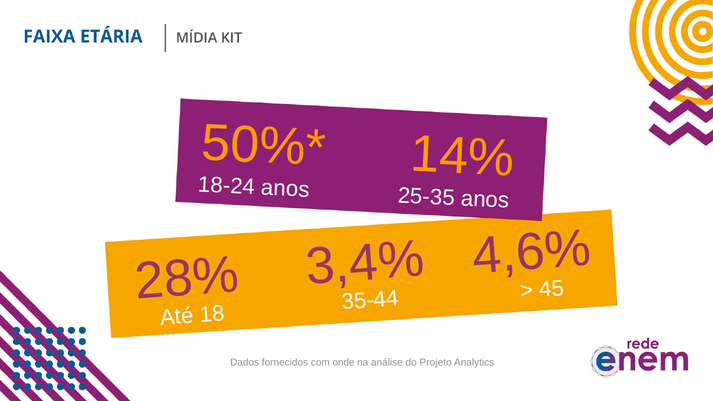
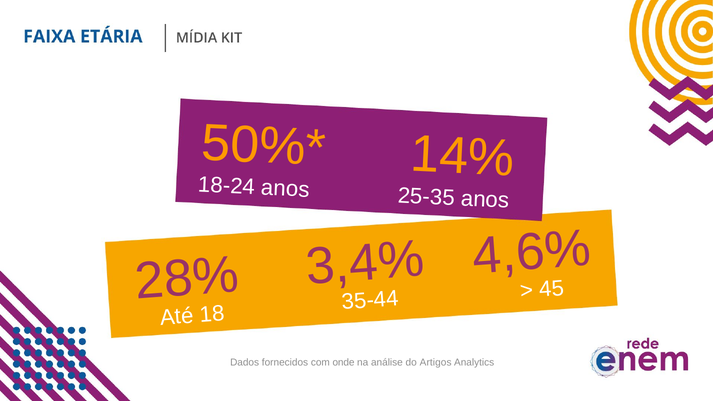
Projeto: Projeto -> Artigos (436, 362)
